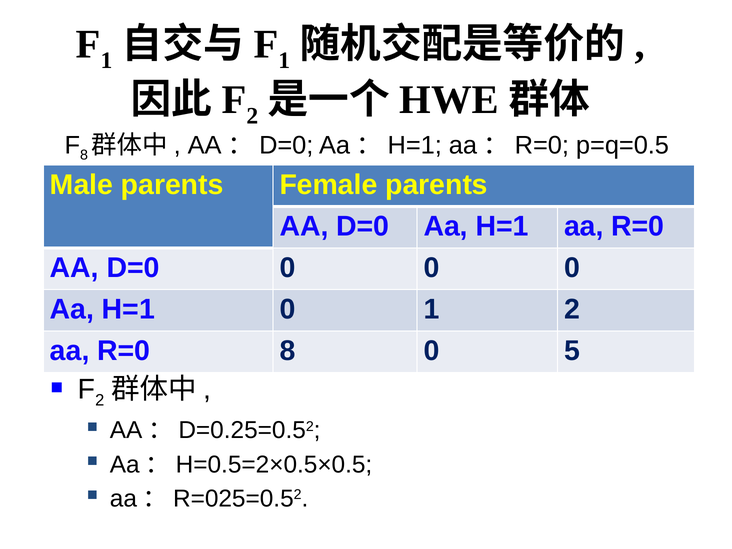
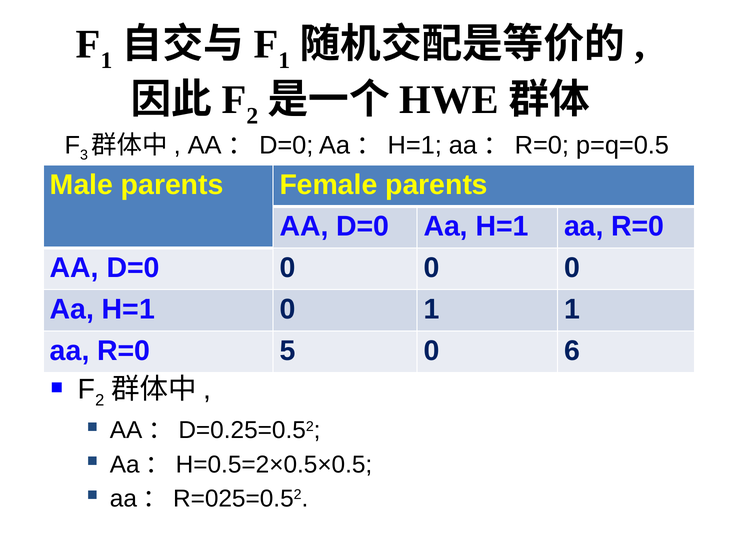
8: 8 -> 3 (84, 155)
1 2: 2 -> 1 (572, 310)
R=0 8: 8 -> 5 (287, 351)
5: 5 -> 6 (572, 351)
